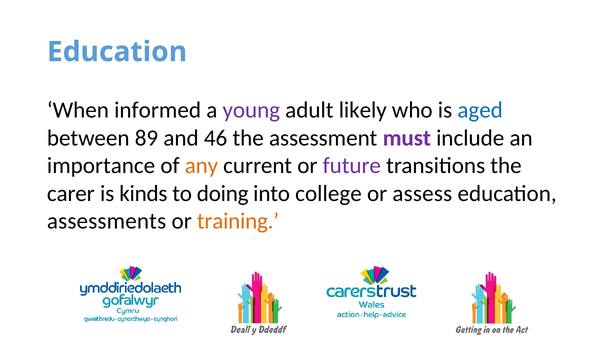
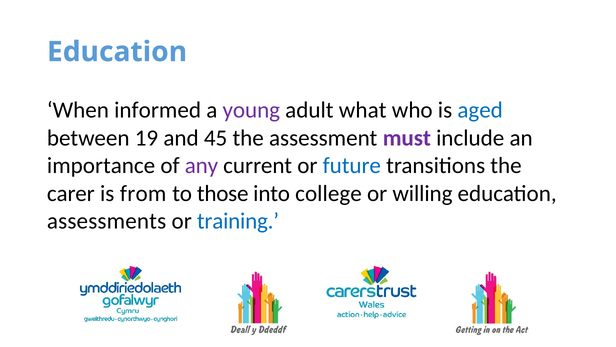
likely: likely -> what (363, 110)
89: 89 -> 19 (146, 138)
46: 46 -> 45 (216, 138)
any colour: orange -> purple (201, 165)
future colour: purple -> blue (352, 165)
kinds: kinds -> from (143, 193)
doing: doing -> those (223, 193)
assess: assess -> willing (422, 193)
training colour: orange -> blue (238, 221)
